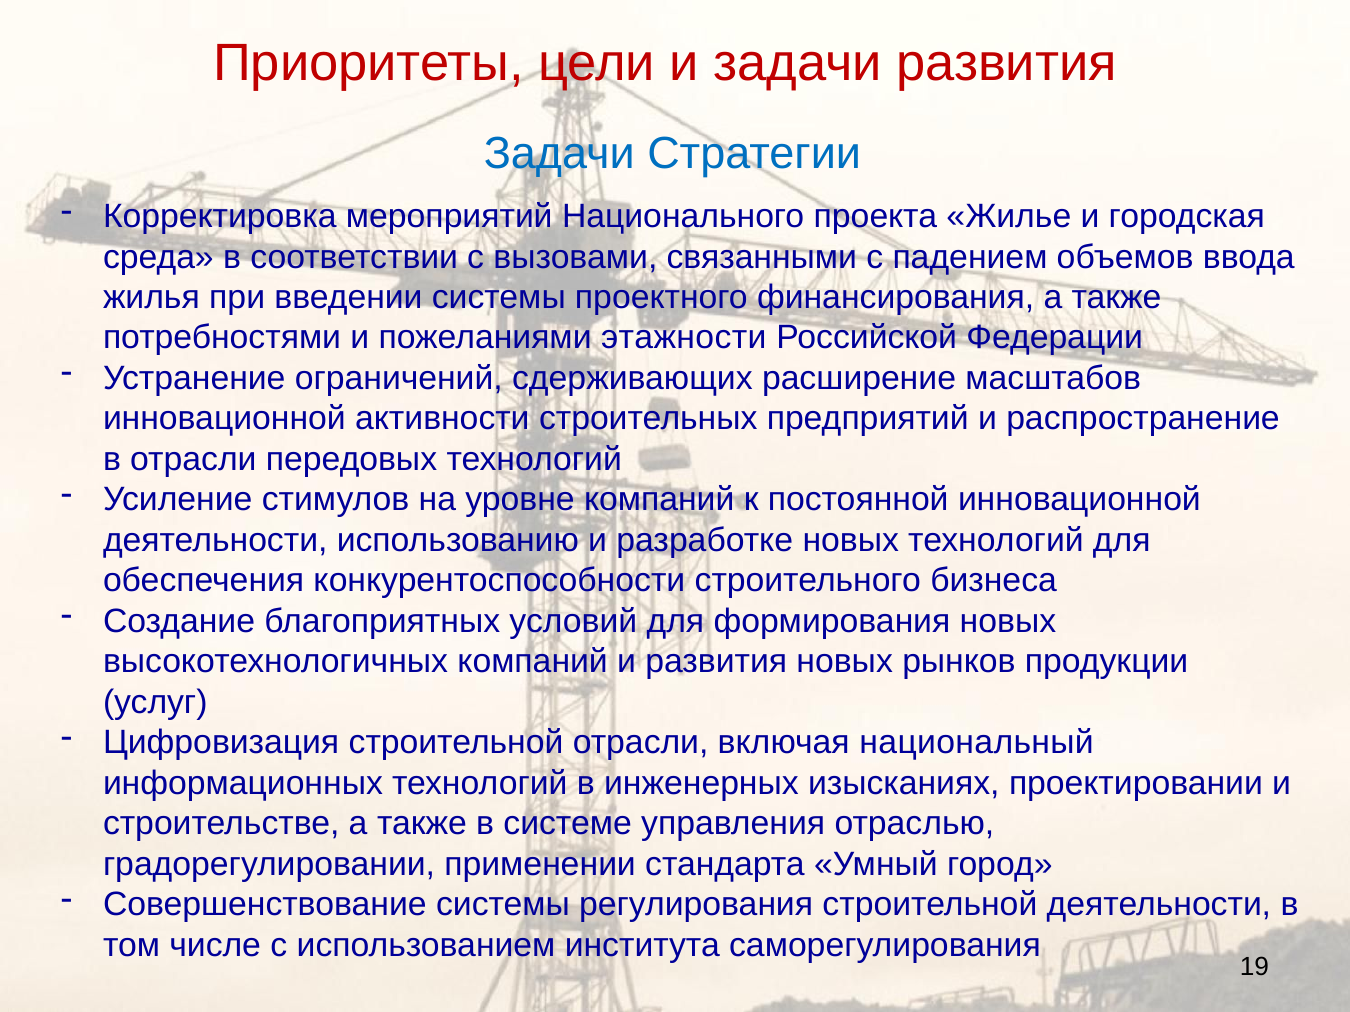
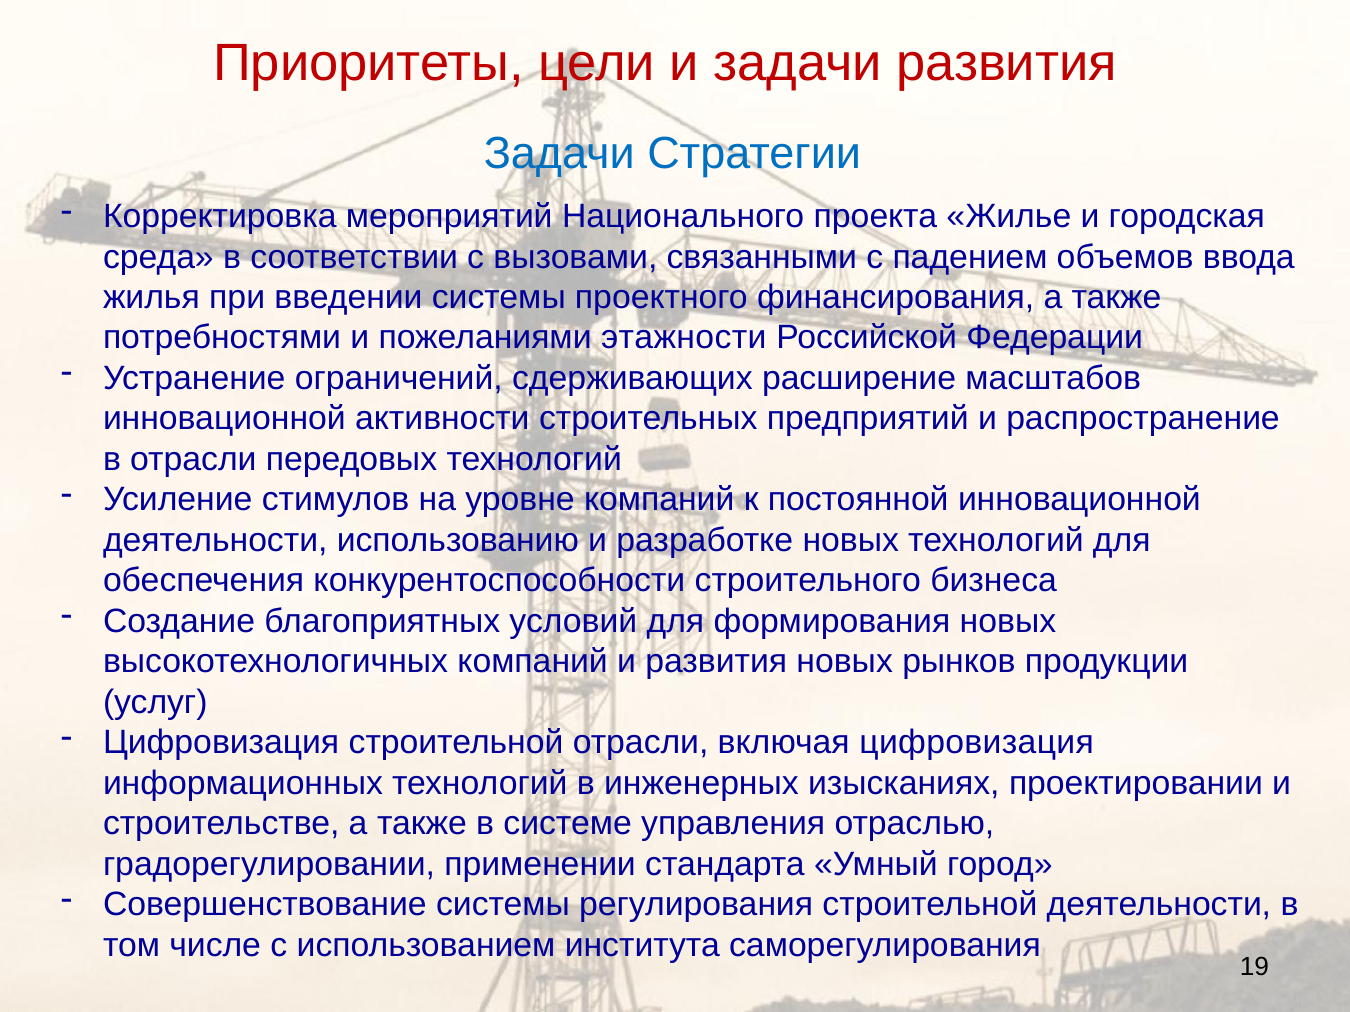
включая национальный: национальный -> цифровизация (977, 743)
